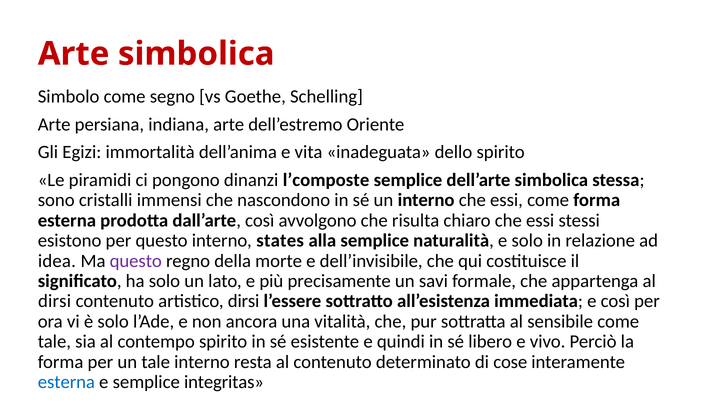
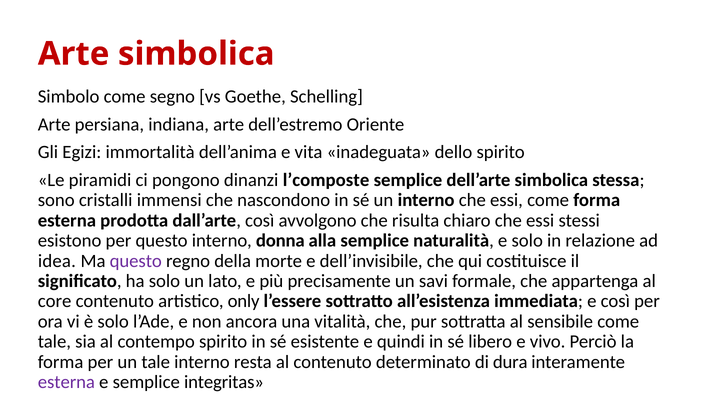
states: states -> donna (280, 241)
dirsi: dirsi -> core (55, 301)
artistico dirsi: dirsi -> only (244, 301)
cose: cose -> dura (510, 362)
esterna colour: blue -> purple (66, 382)
